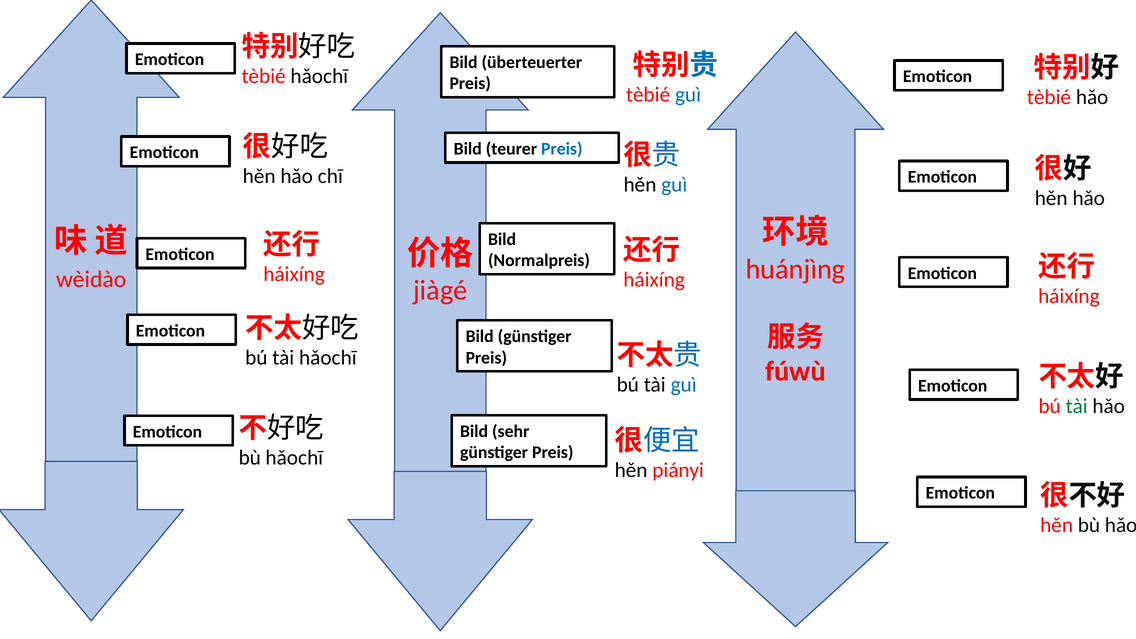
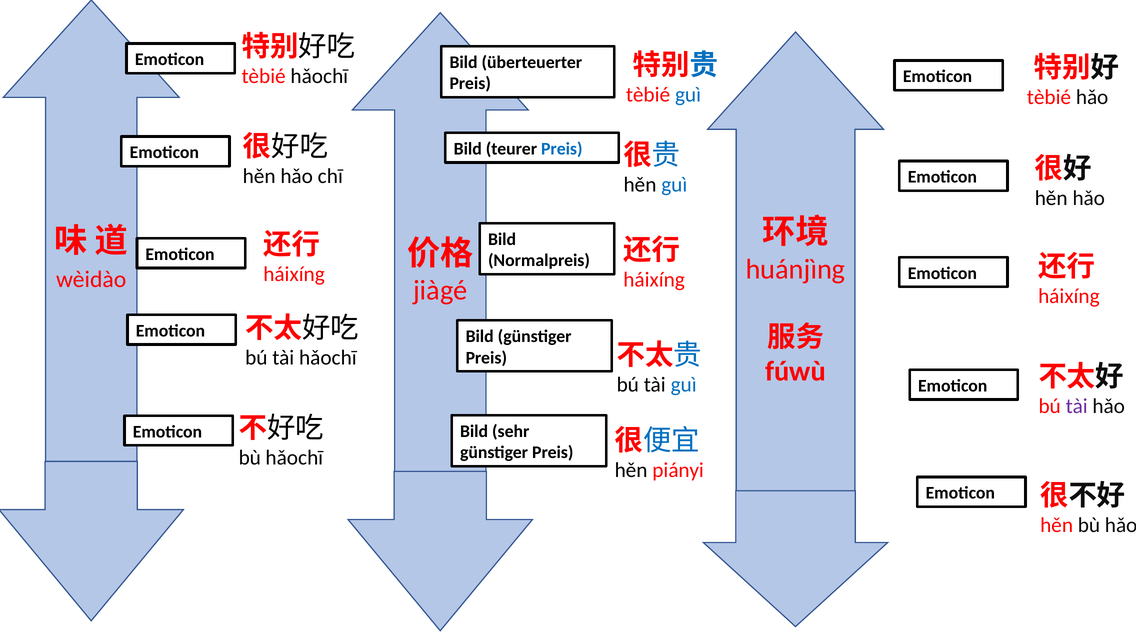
tài colour: green -> purple (1077, 406)
